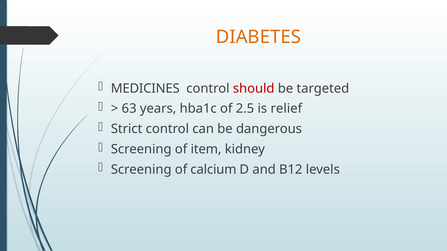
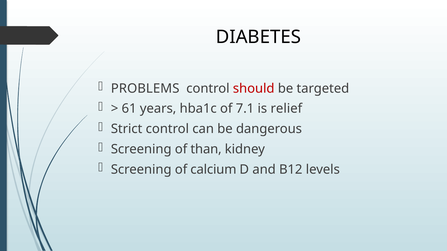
DIABETES colour: orange -> black (258, 37)
MEDICINES: MEDICINES -> PROBLEMS (145, 89)
63: 63 -> 61 (129, 109)
2.5: 2.5 -> 7.1 (245, 109)
item: item -> than (206, 149)
